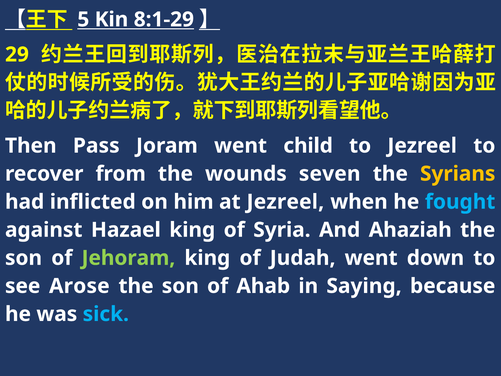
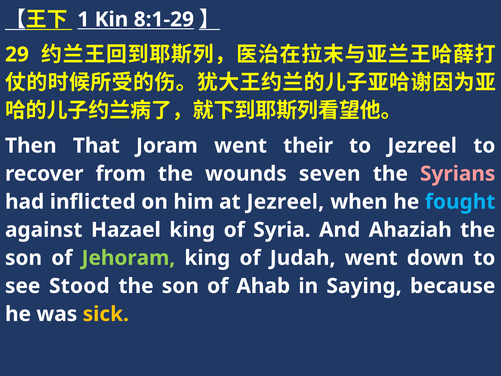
5: 5 -> 1 (83, 19)
Pass: Pass -> That (96, 146)
child: child -> their (308, 146)
Syrians colour: yellow -> pink (458, 174)
Arose: Arose -> Stood (79, 286)
sick colour: light blue -> yellow (106, 314)
